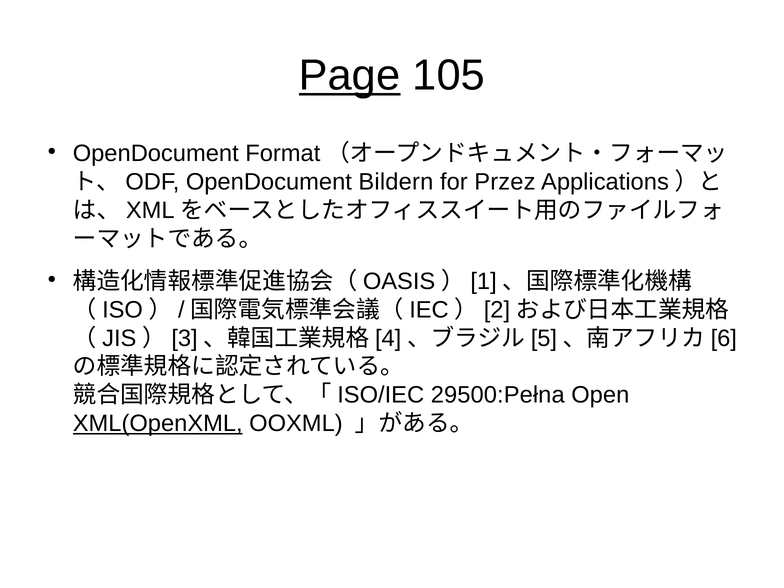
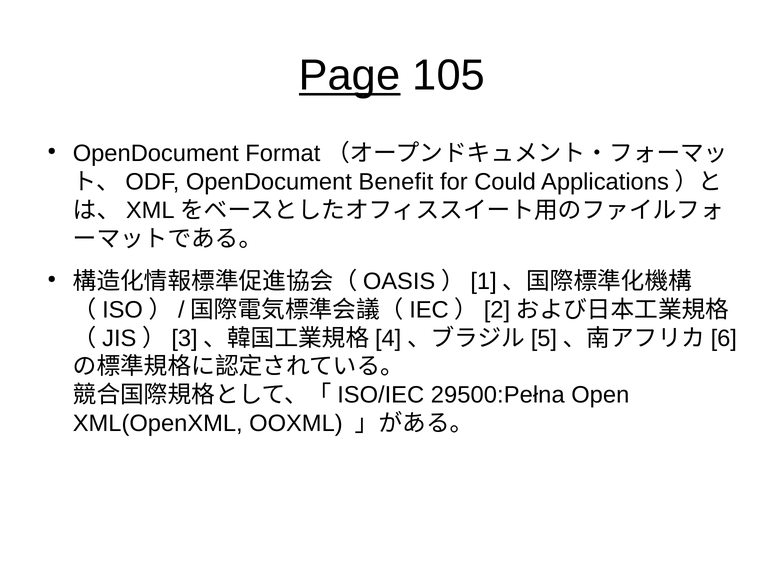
Bildern: Bildern -> Benefit (396, 182)
Przez: Przez -> Could (505, 182)
XML(OpenXML underline: present -> none (158, 423)
